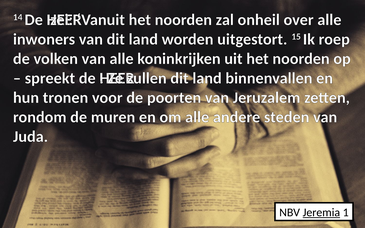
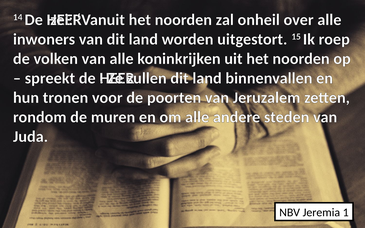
Jeremia underline: present -> none (321, 213)
